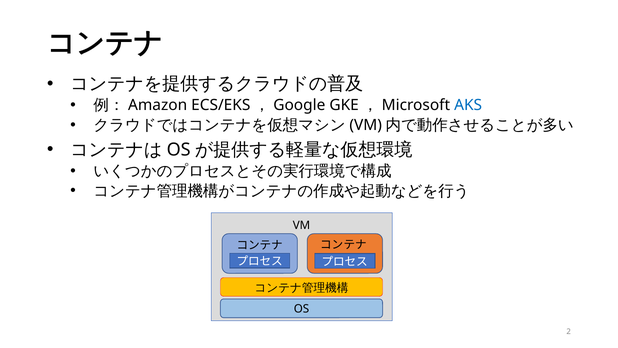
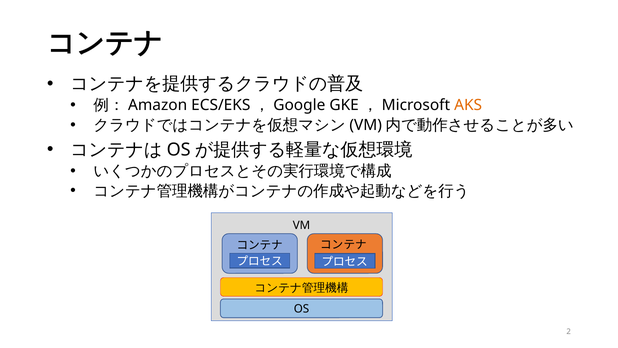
AKS colour: blue -> orange (468, 105)
